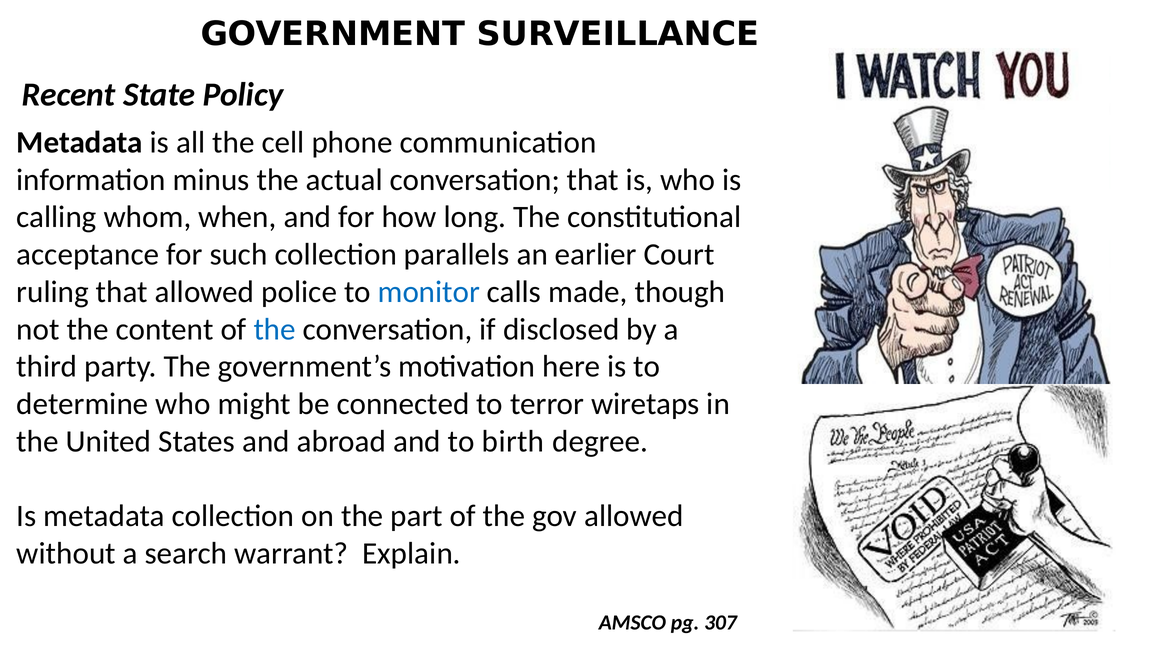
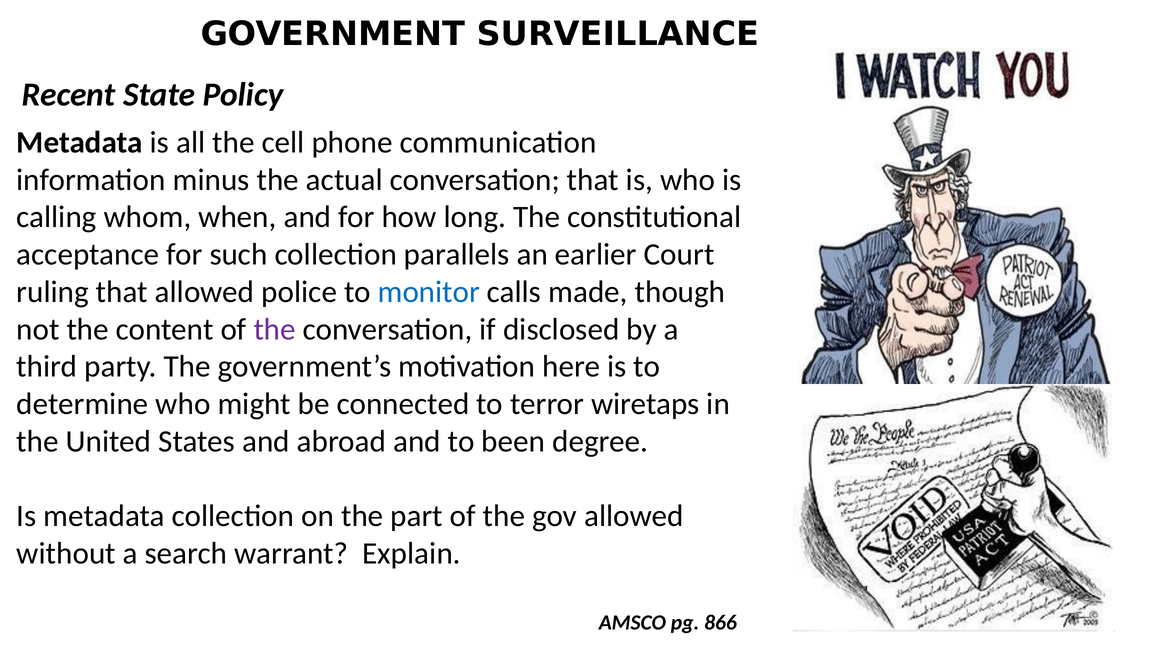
the colour: blue -> purple (275, 329)
birth: birth -> been (513, 441)
307: 307 -> 866 (721, 622)
